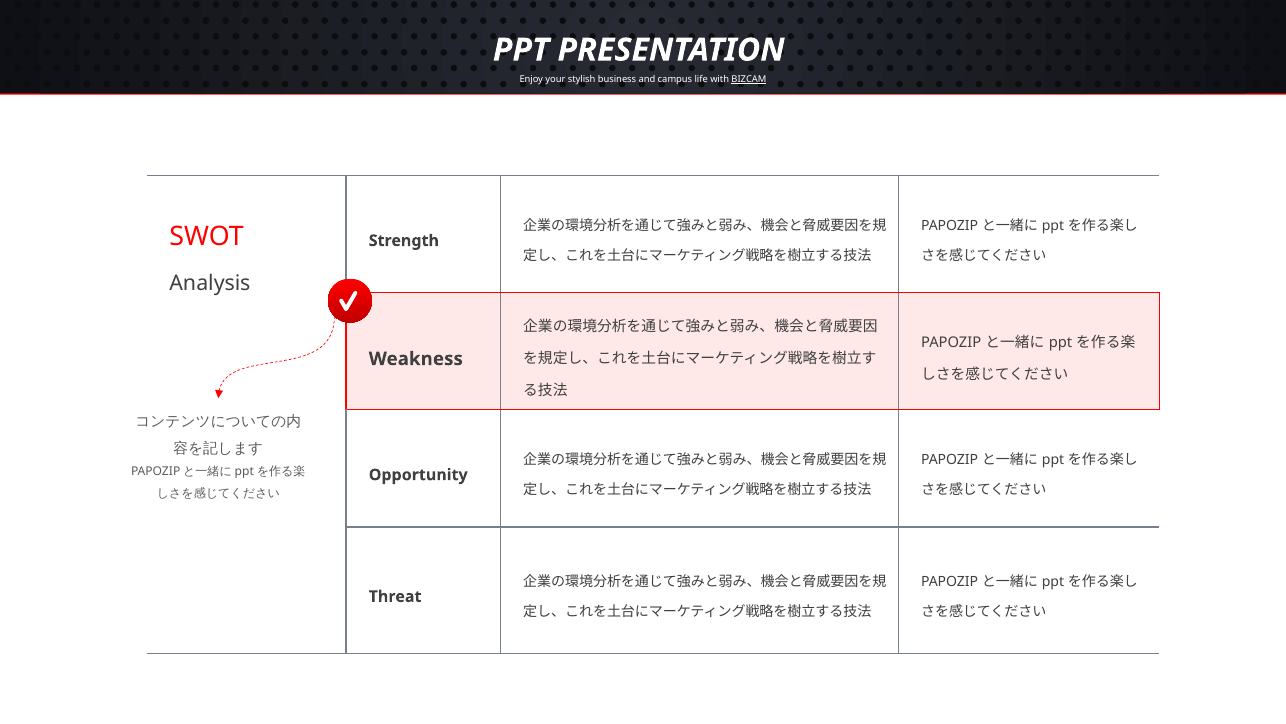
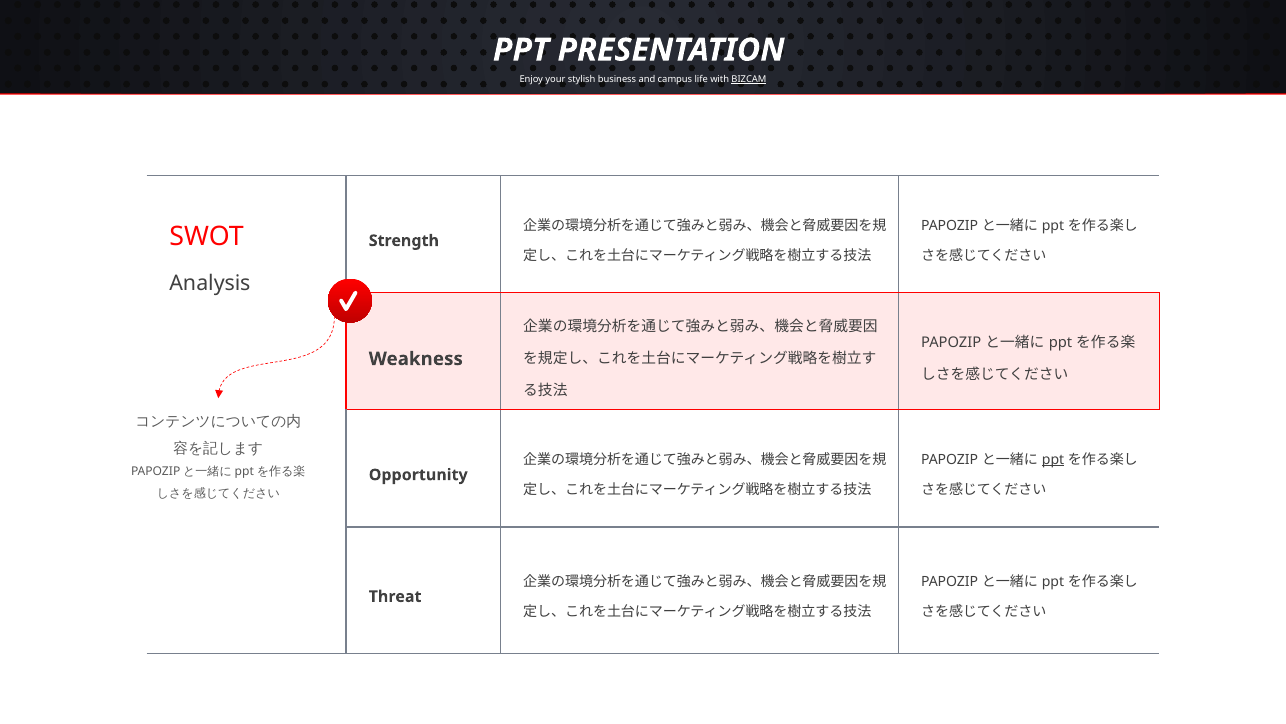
ppt underline: none -> present (1053, 459)
